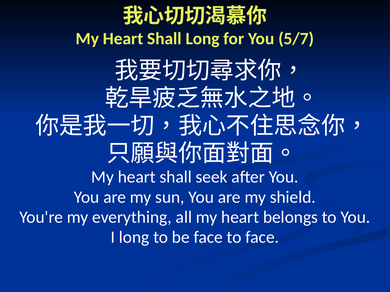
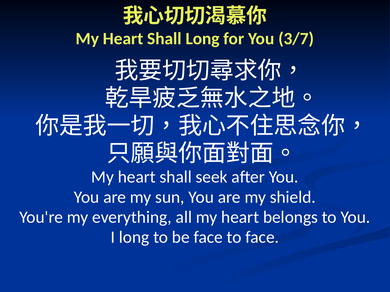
5/7: 5/7 -> 3/7 (296, 39)
